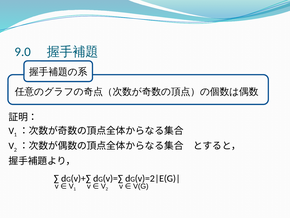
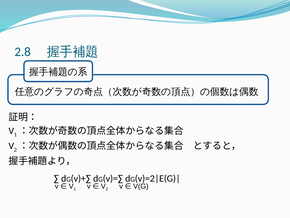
9.0: 9.0 -> 2.8 (23, 52)
